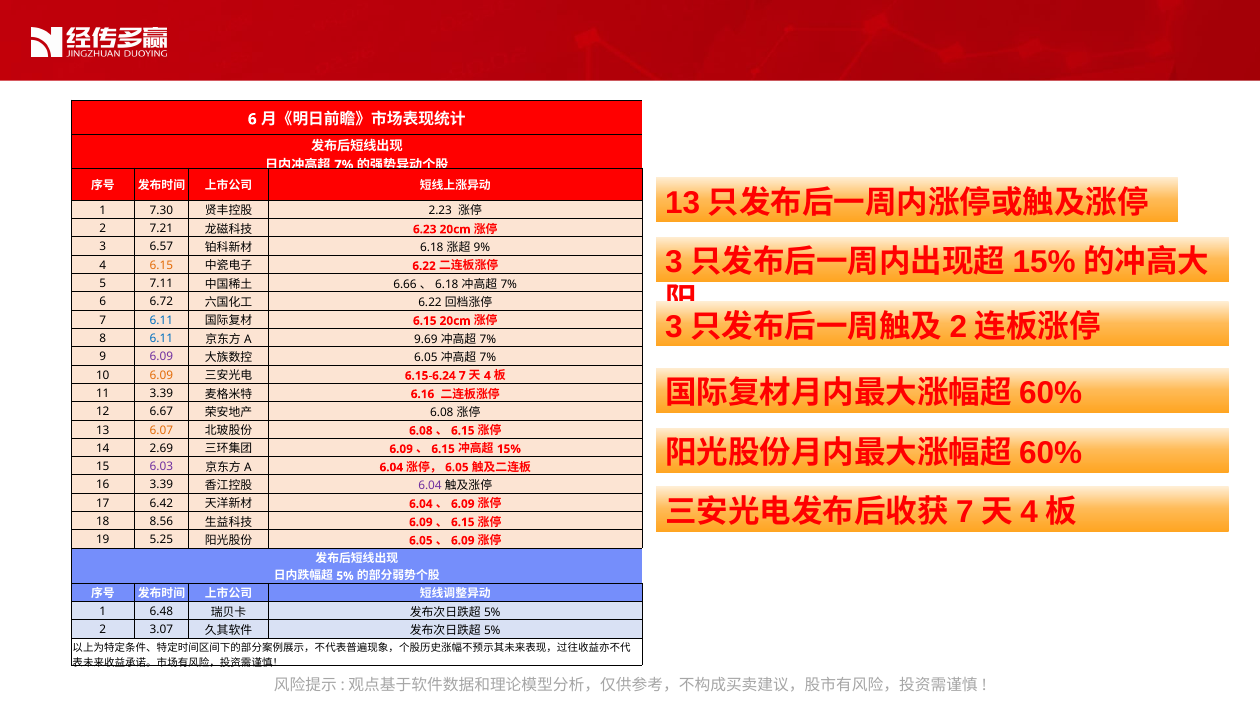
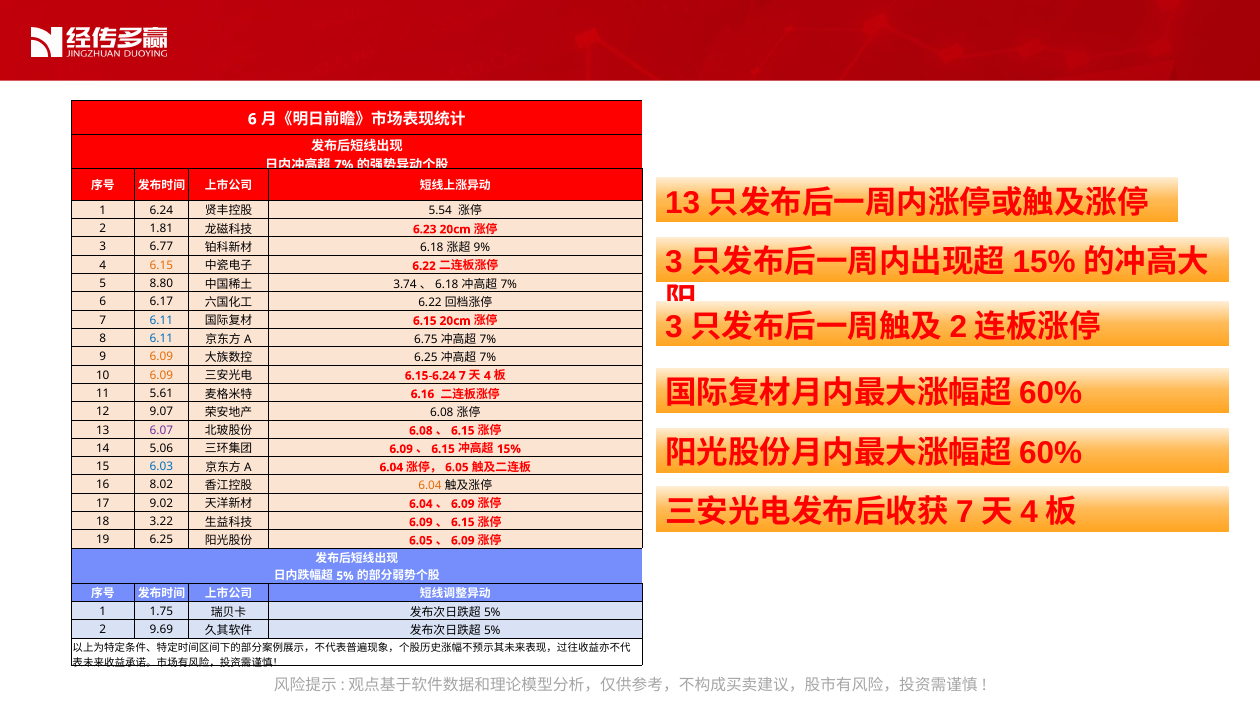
7.30: 7.30 -> 6.24 (161, 210)
2.23: 2.23 -> 5.54 (440, 211)
7.21: 7.21 -> 1.81 (161, 229)
6.57: 6.57 -> 6.77 (161, 247)
7.11: 7.11 -> 8.80 (161, 284)
6.66: 6.66 -> 3.74 (405, 284)
6.72: 6.72 -> 6.17 (161, 302)
9.69: 9.69 -> 6.75 (426, 339)
6.09 colour: purple -> orange (161, 357)
6.05: 6.05 -> 6.25 (426, 357)
11 3.39: 3.39 -> 5.61 (161, 393)
6.67: 6.67 -> 9.07 (161, 412)
6.07 colour: orange -> purple (161, 430)
2.69: 2.69 -> 5.06 (161, 448)
6.03 colour: purple -> blue (161, 467)
16 3.39: 3.39 -> 8.02 (161, 485)
6.04 colour: purple -> orange (430, 485)
6.42: 6.42 -> 9.02 (161, 503)
8.56: 8.56 -> 3.22 (161, 521)
19 5.25: 5.25 -> 6.25 (161, 540)
6.48: 6.48 -> 1.75 (161, 612)
3.07: 3.07 -> 9.69 (161, 630)
